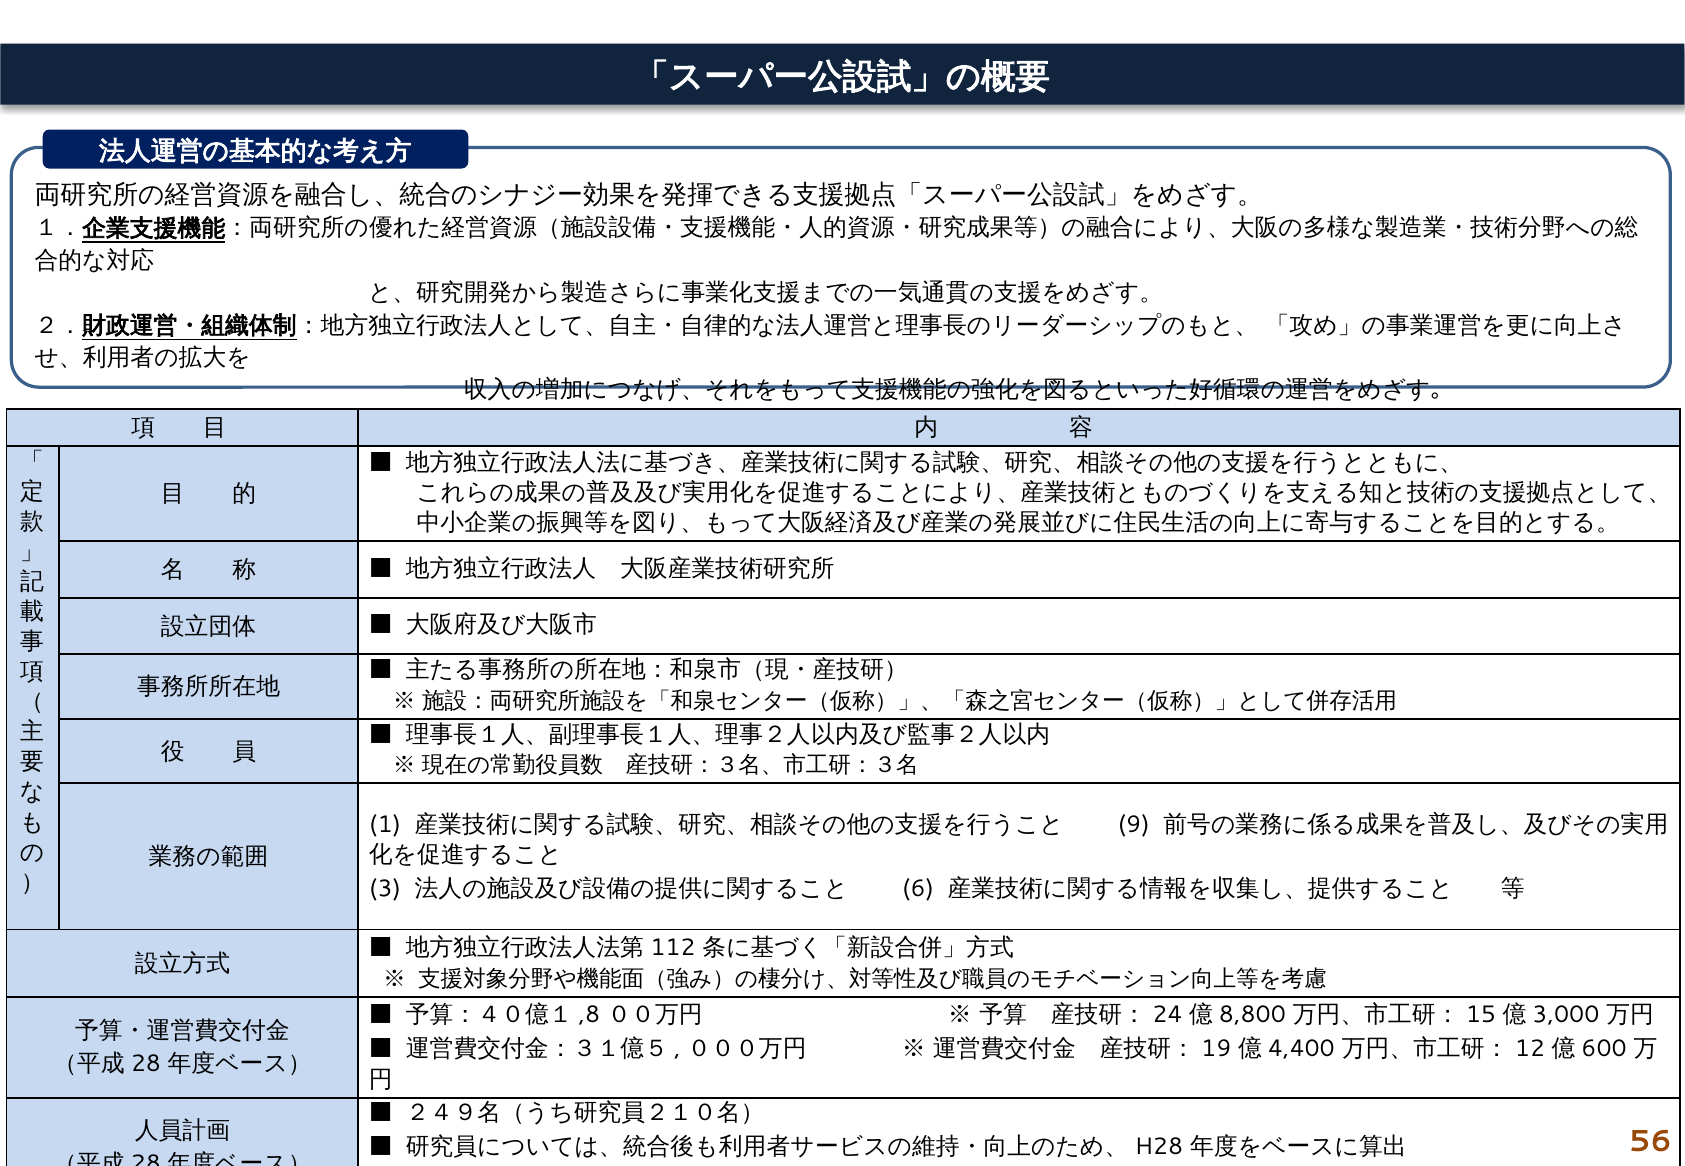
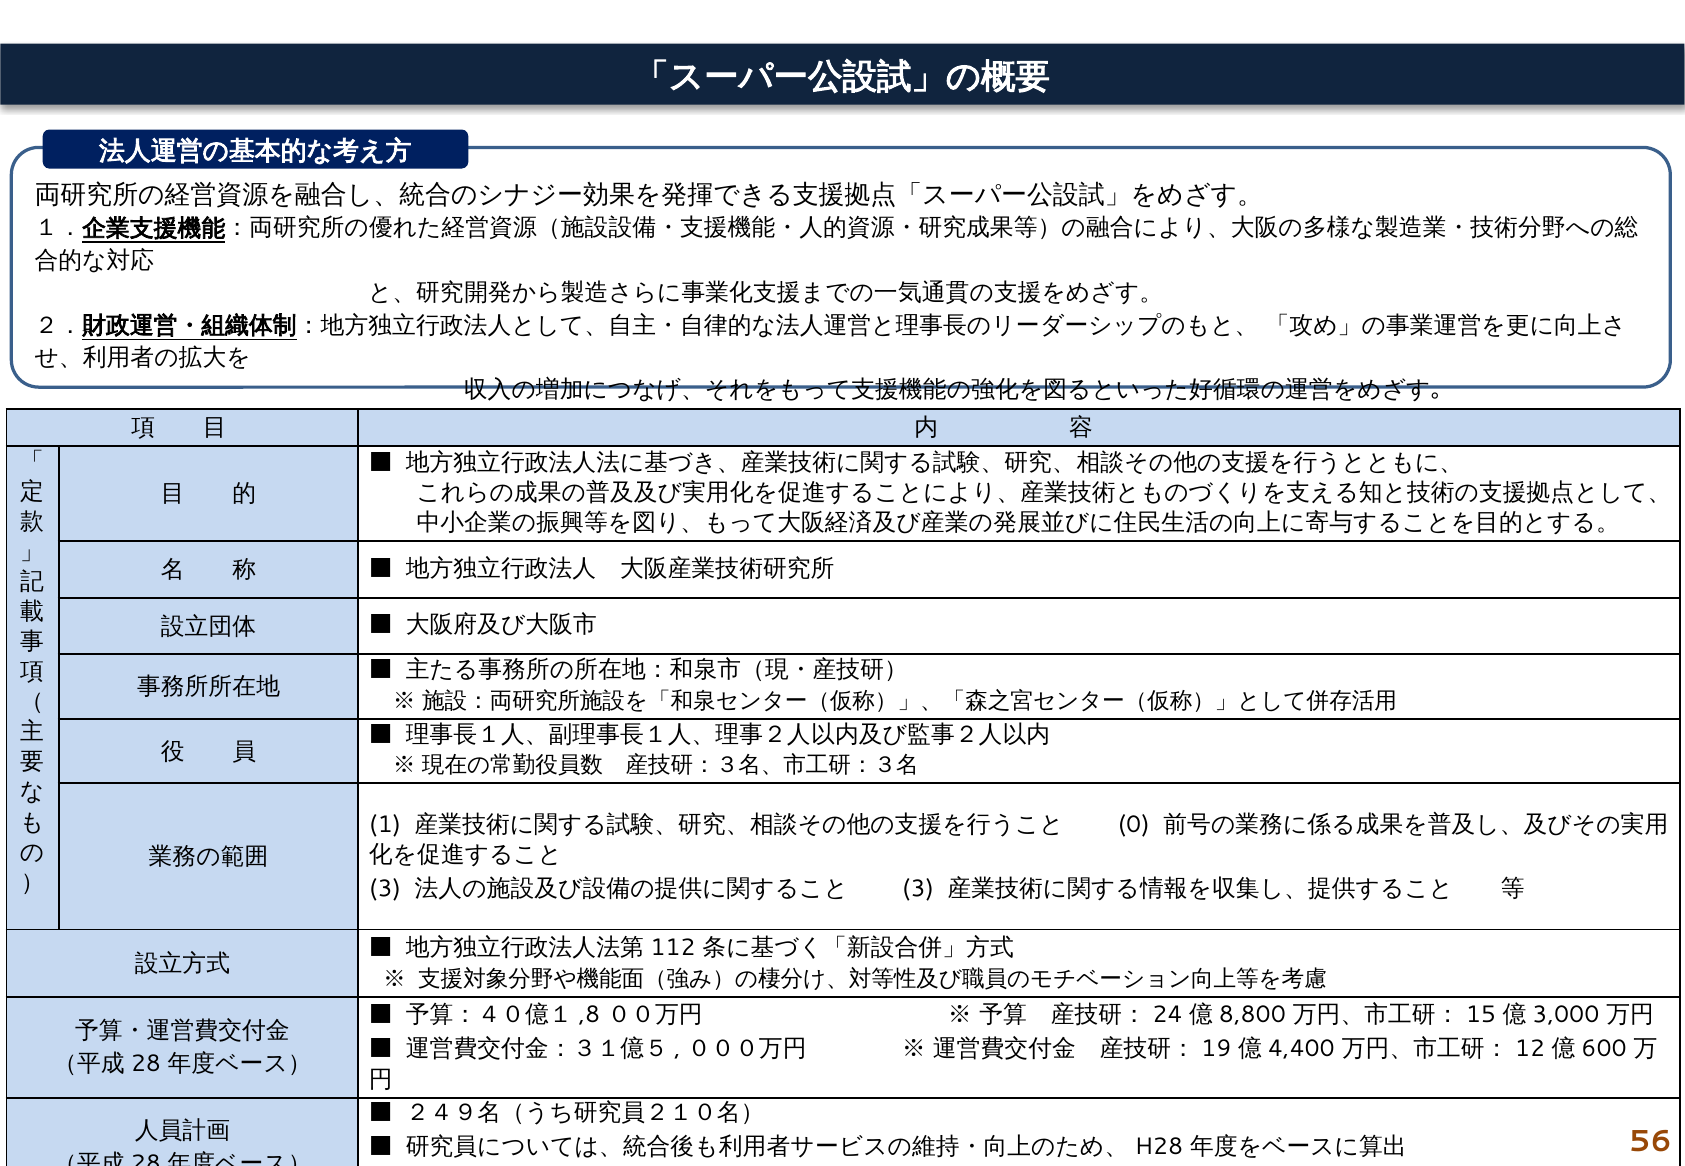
9: 9 -> 0 (1134, 825)
6: 6 -> 3 (918, 889)
